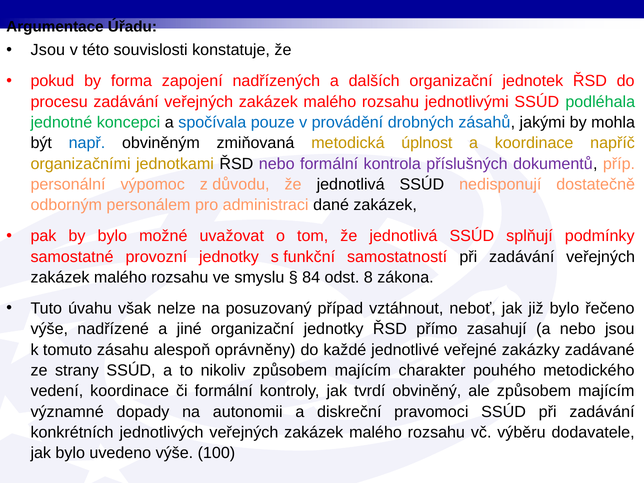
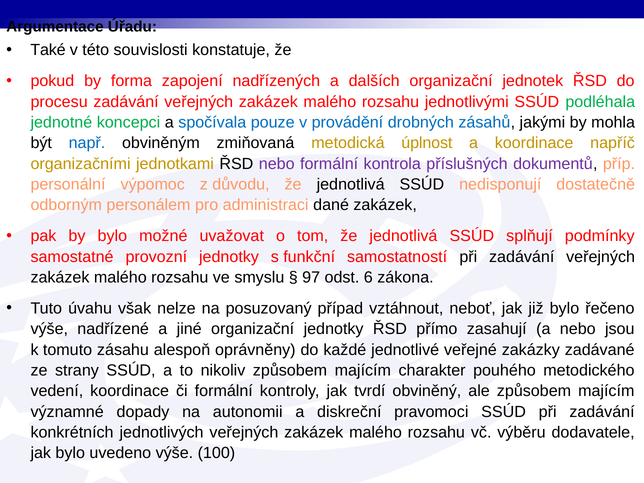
Jsou: Jsou -> Také (48, 50)
84: 84 -> 97 (311, 277)
8: 8 -> 6 (368, 277)
